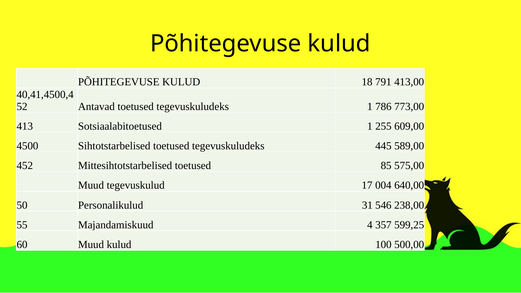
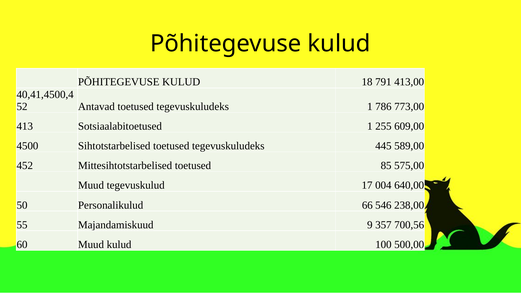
31: 31 -> 66 (367, 205)
4: 4 -> 9 (370, 225)
599,25: 599,25 -> 700,56 (409, 225)
